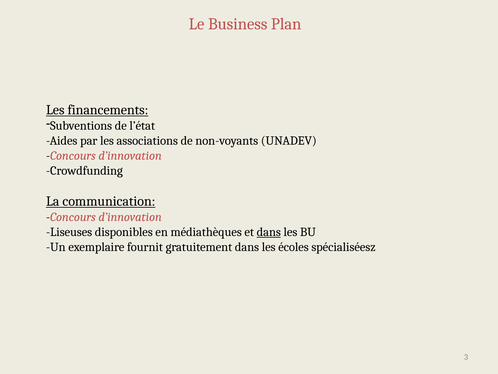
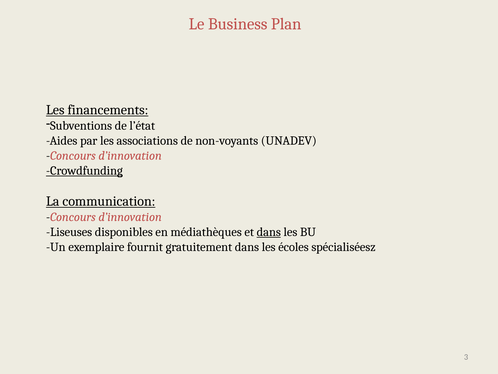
Crowdfunding underline: none -> present (84, 170)
